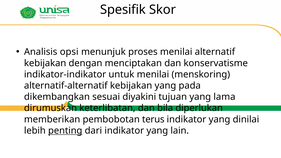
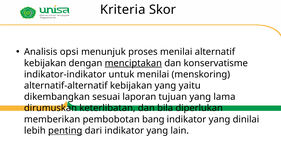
Spesifik: Spesifik -> Kriteria (123, 10)
menciptakan underline: none -> present (133, 63)
pada: pada -> yaitu (190, 86)
diyakini: diyakini -> laporan (139, 97)
terus: terus -> bang (153, 119)
